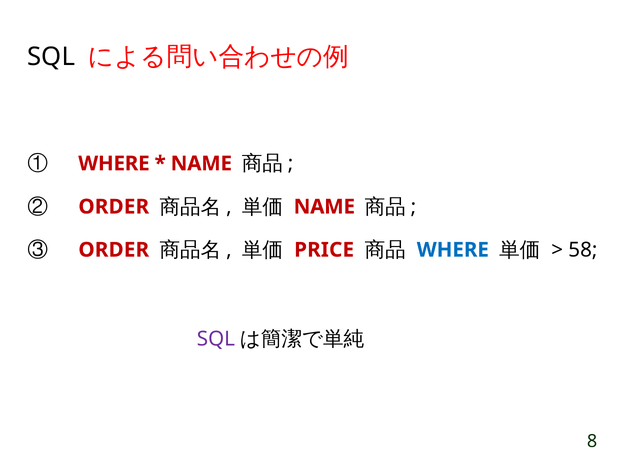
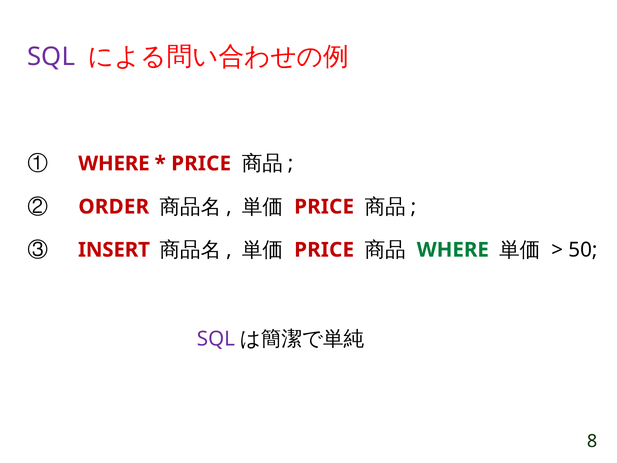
SQL colour: black -> purple (51, 57)
NAME: NAME -> PRICE (201, 163)
NAME: NAME -> PRICE (324, 207)
③ ORDER: ORDER -> INSERT (114, 250)
WHERE colour: blue -> green (453, 250)
58: 58 -> 50 (583, 250)
